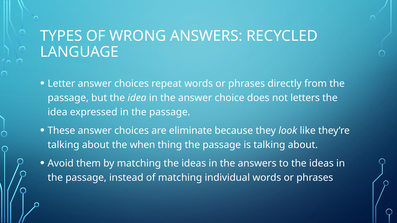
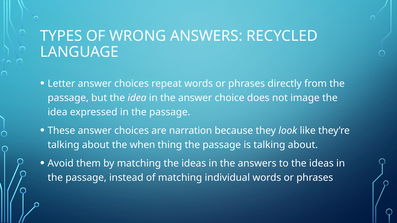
letters: letters -> image (305, 98)
eliminate: eliminate -> narration (191, 131)
